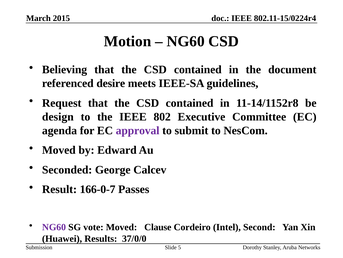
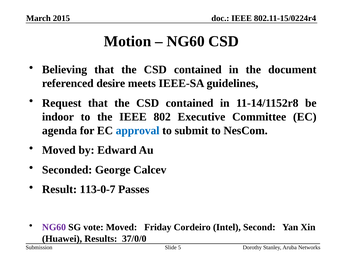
design: design -> indoor (58, 116)
approval colour: purple -> blue (138, 130)
166-0-7: 166-0-7 -> 113-0-7 (98, 189)
Clause: Clause -> Friday (158, 227)
